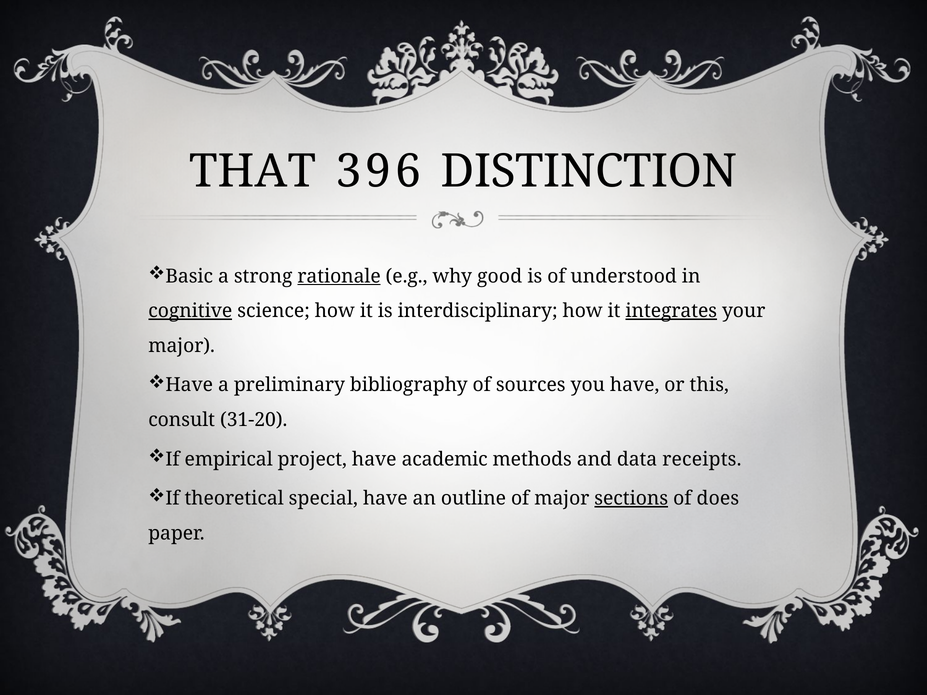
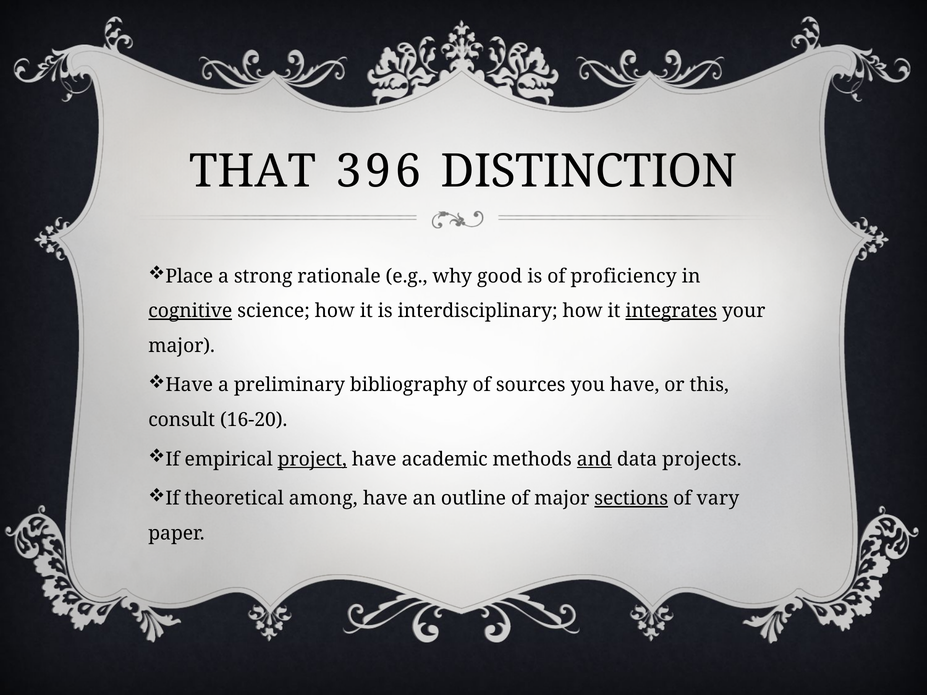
Basic: Basic -> Place (189, 276)
rationale underline: present -> none (339, 276)
understood: understood -> proficiency (624, 276)
31-20: 31-20 -> 16-20 (254, 420)
project underline: none -> present (312, 459)
and underline: none -> present (594, 459)
receipts: receipts -> projects (702, 459)
special: special -> among (323, 499)
does: does -> vary (718, 499)
